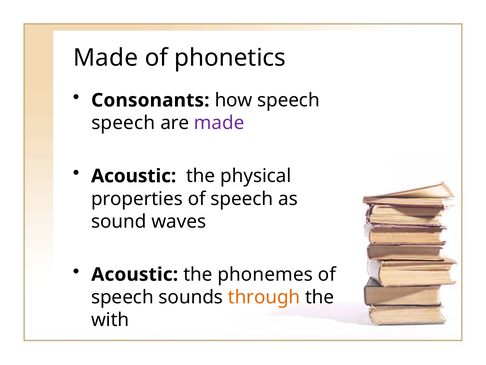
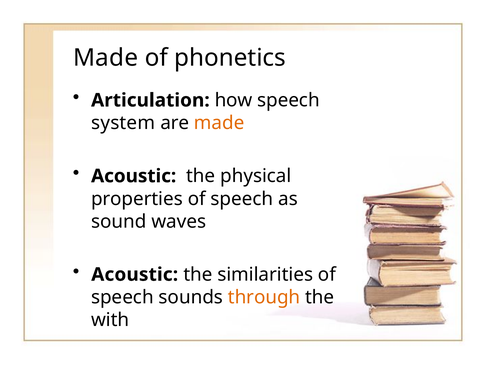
Consonants: Consonants -> Articulation (150, 100)
speech: speech -> system (123, 123)
made colour: purple -> orange (219, 123)
phonemes: phonemes -> similarities (265, 274)
